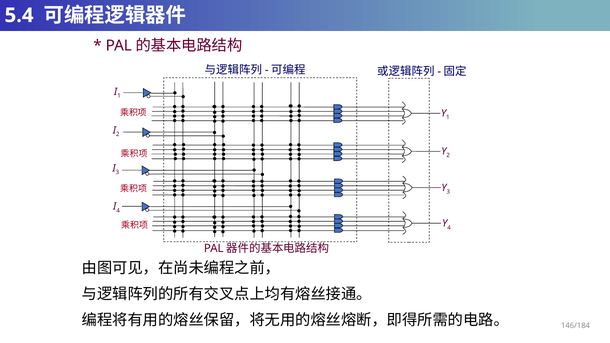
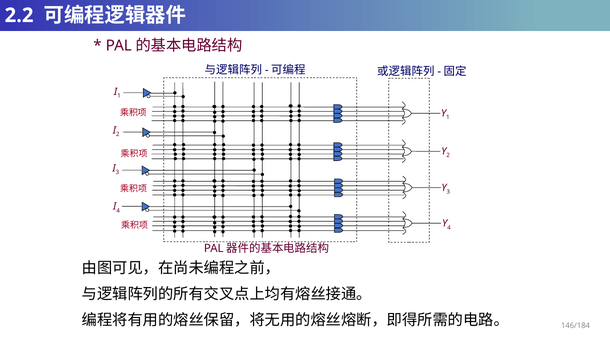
5.4: 5.4 -> 2.2 (19, 15)
